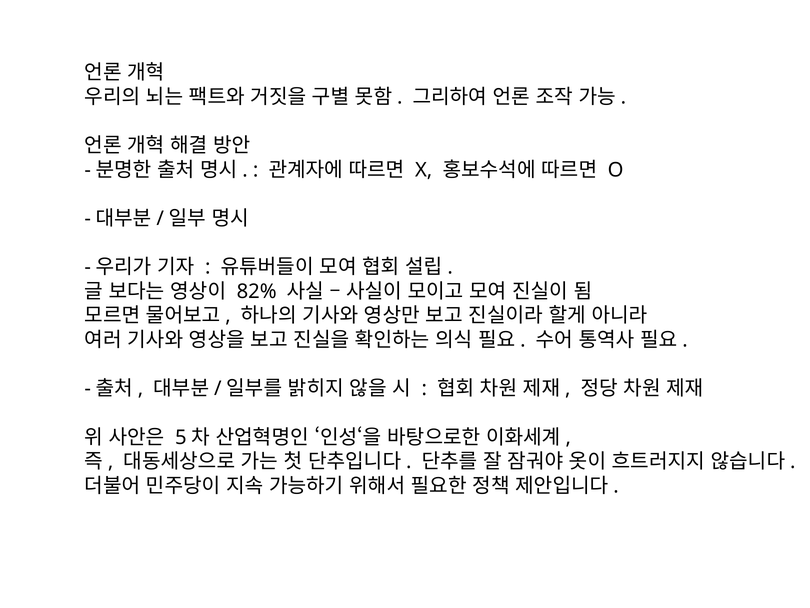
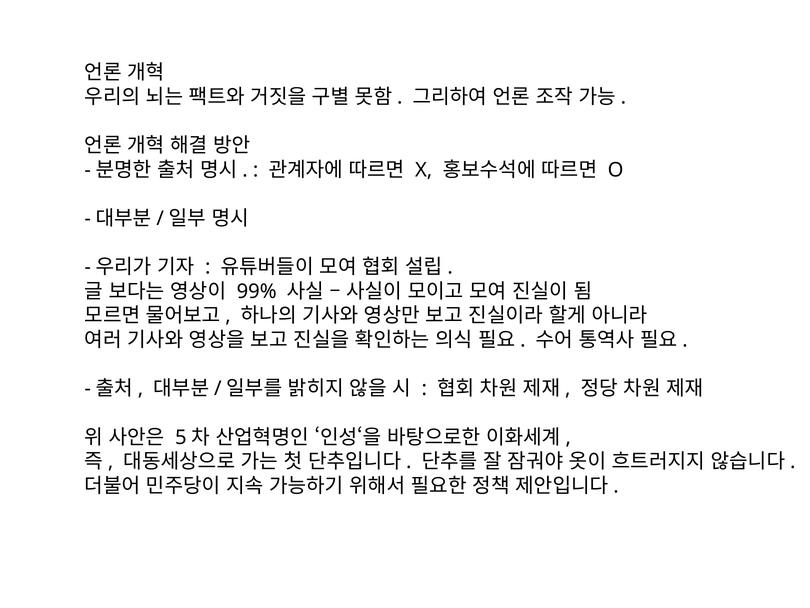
82%: 82% -> 99% (257, 291)
